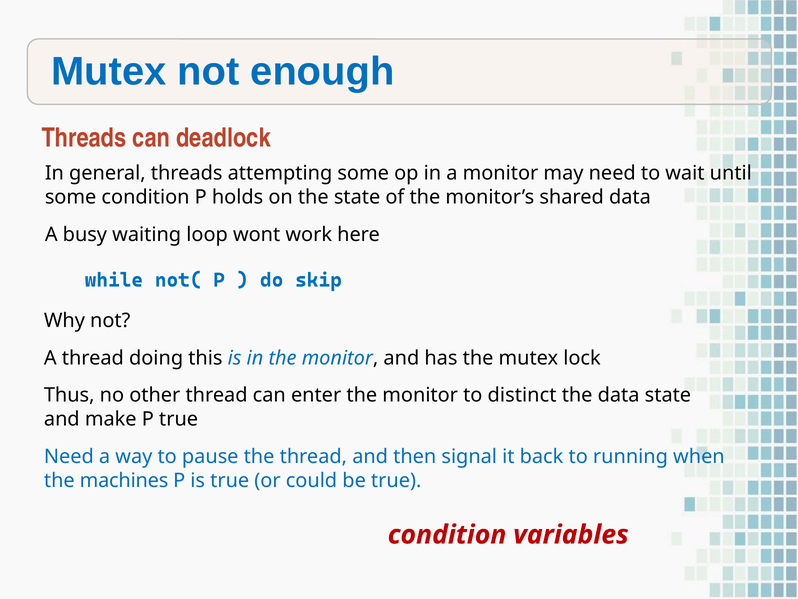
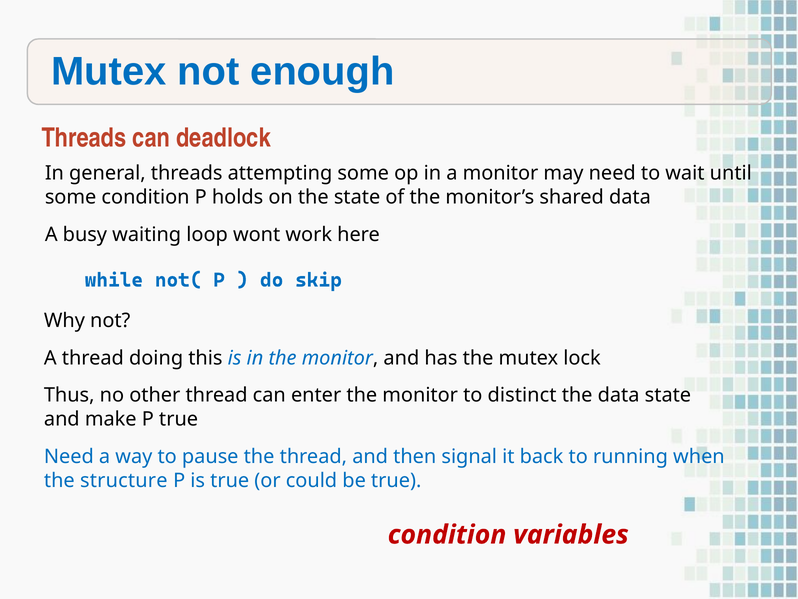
machines: machines -> structure (124, 480)
